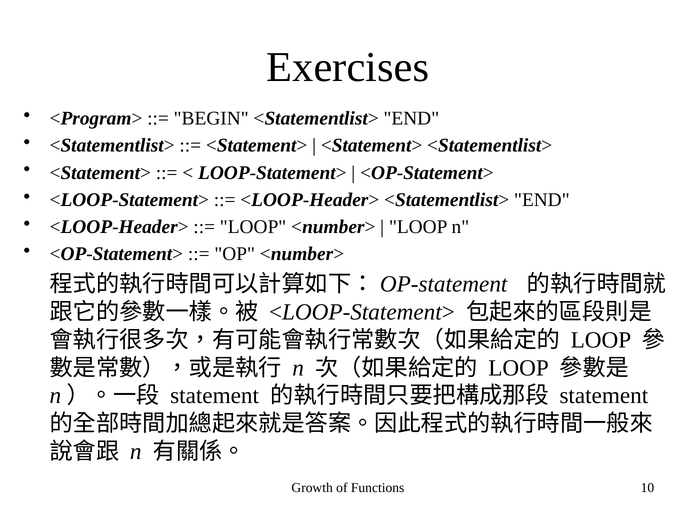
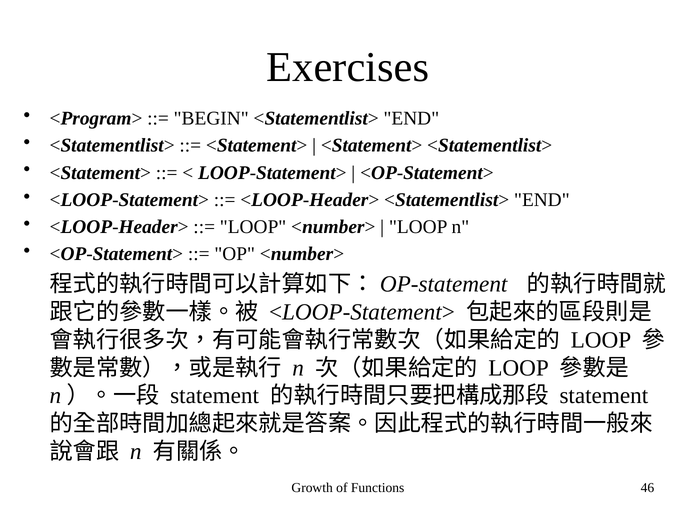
10: 10 -> 46 (647, 488)
